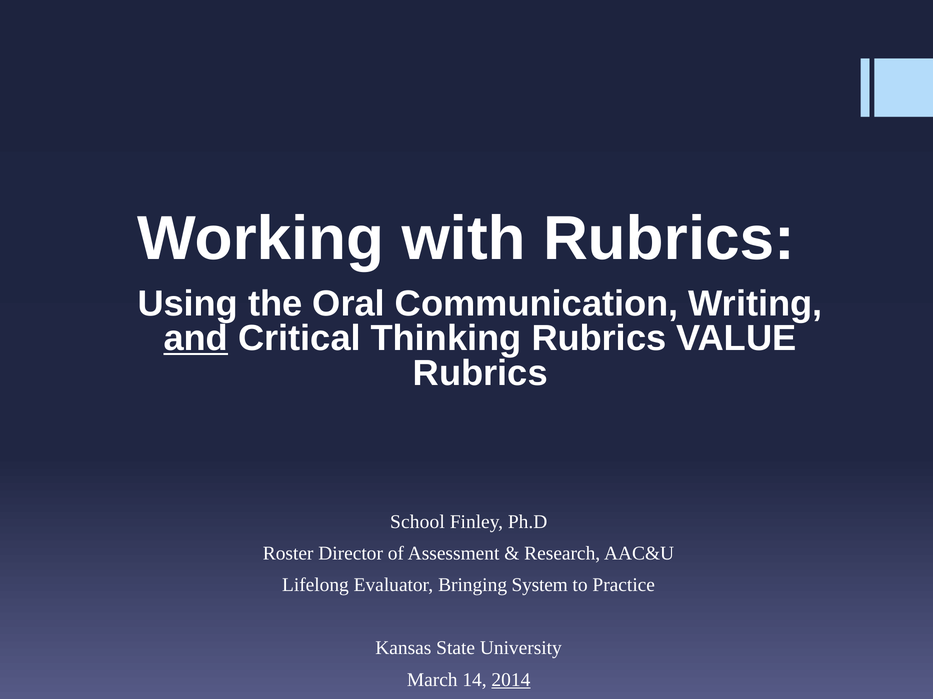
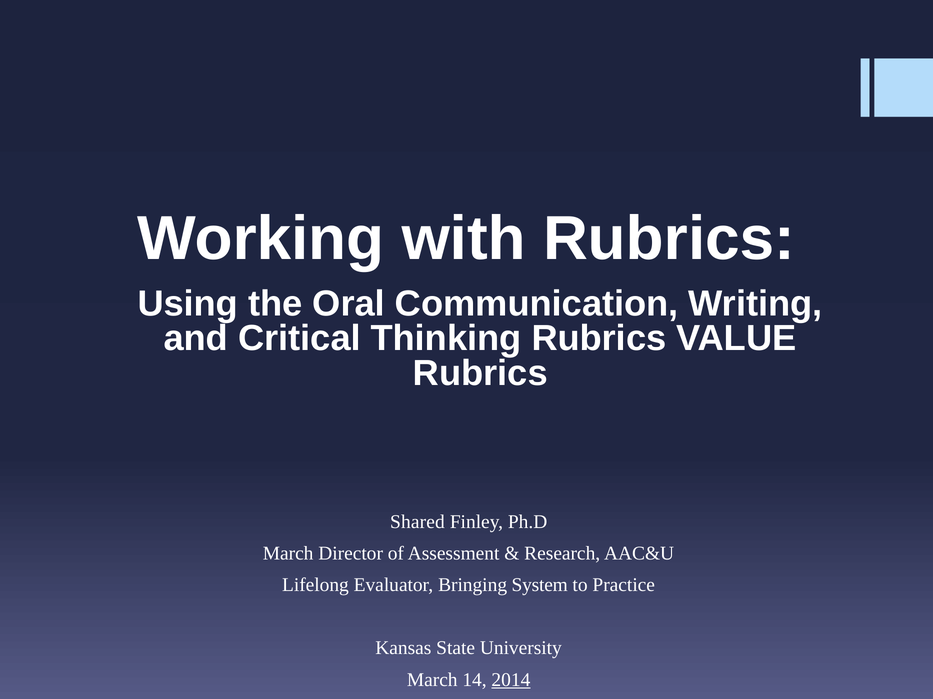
and underline: present -> none (196, 339)
School: School -> Shared (417, 522)
Roster: Roster -> March (288, 554)
